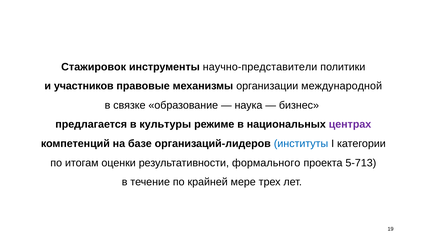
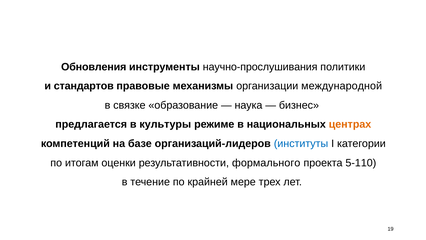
Стажировок: Стажировок -> Обновления (94, 67)
научно-представители: научно-представители -> научно-прослушивания (260, 67)
участников: участников -> стандартов (84, 86)
центрах colour: purple -> orange (350, 124)
5-713: 5-713 -> 5-110 (361, 163)
